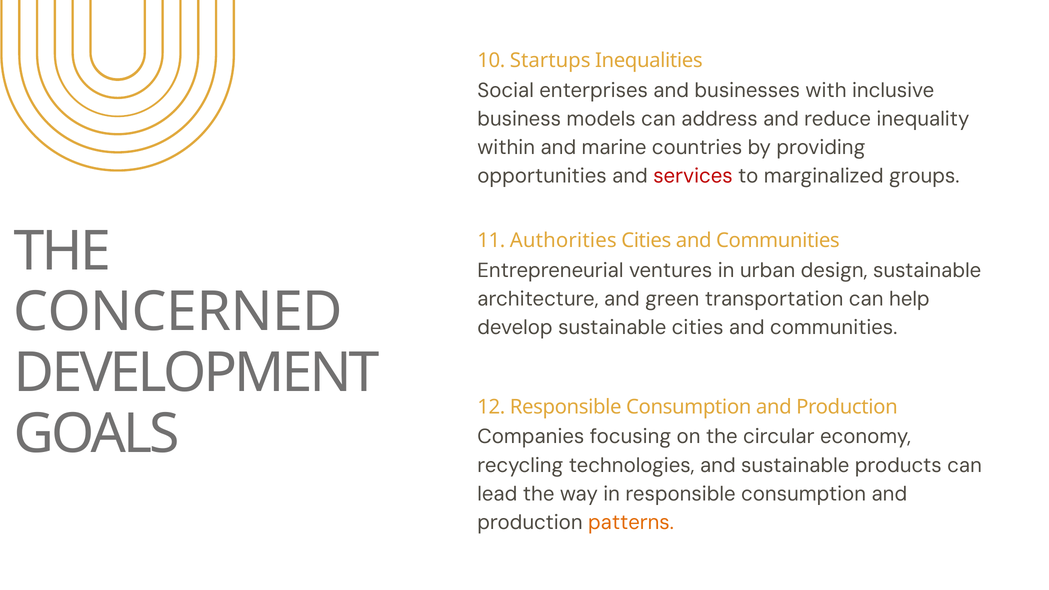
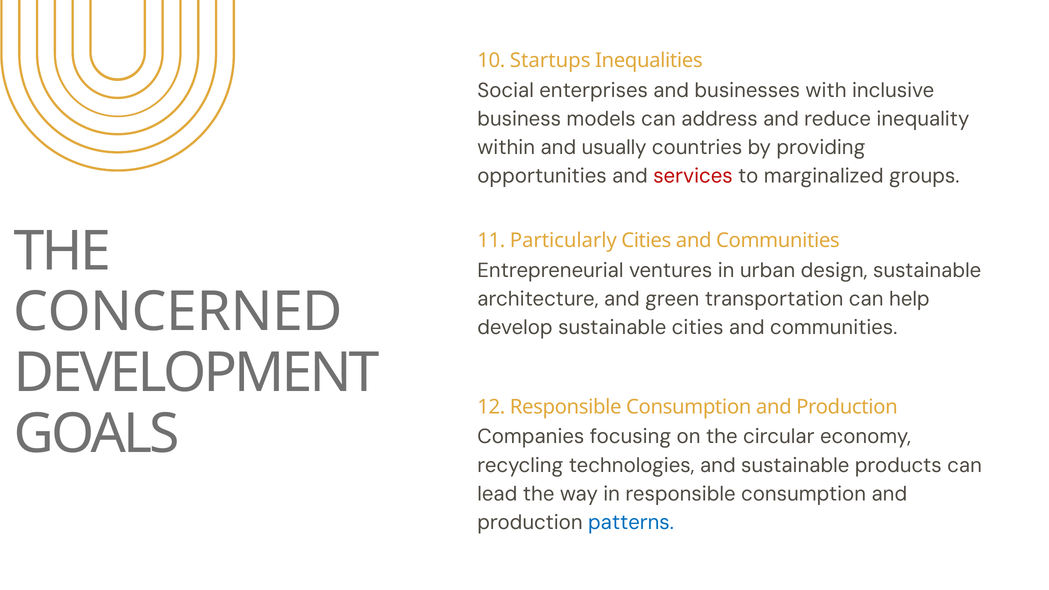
marine: marine -> usually (614, 148)
Authorities: Authorities -> Particularly (563, 241)
patterns colour: orange -> blue (631, 522)
